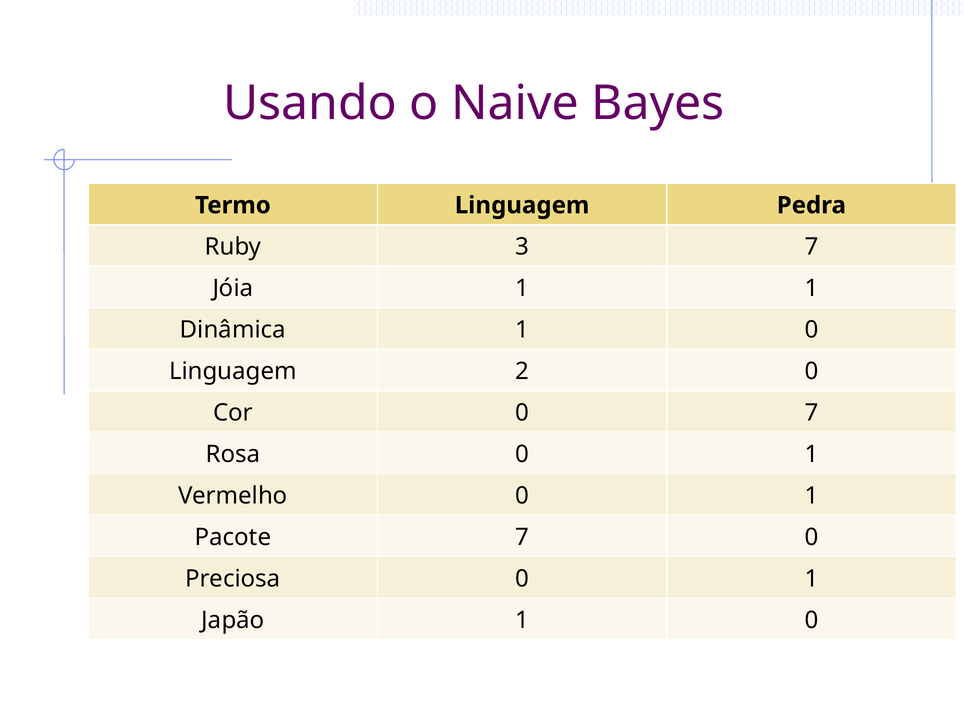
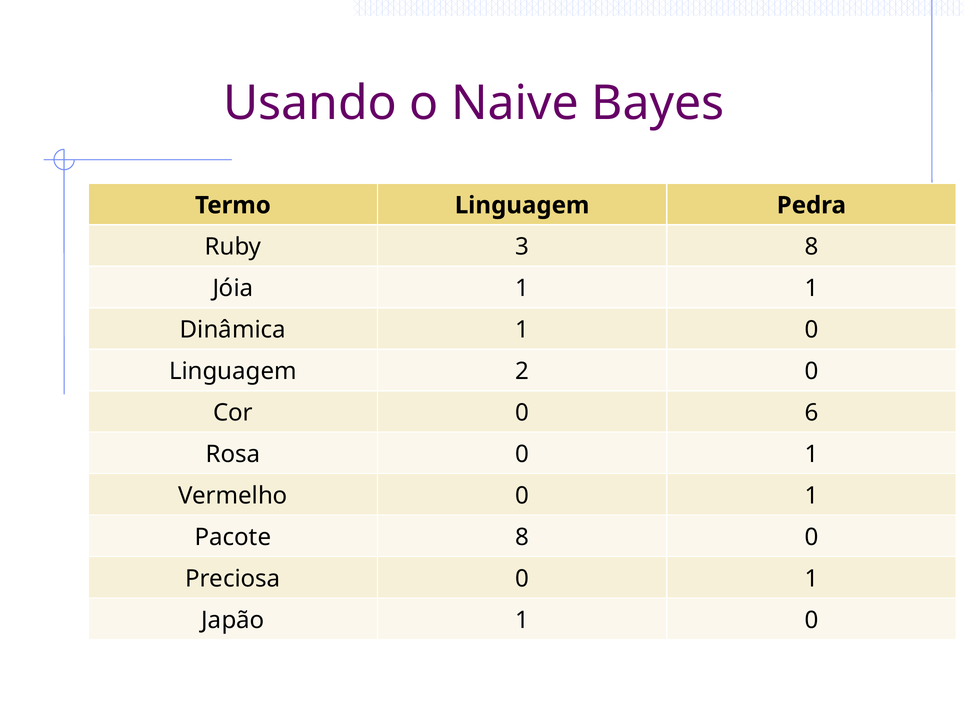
3 7: 7 -> 8 (811, 247)
0 7: 7 -> 6 (811, 413)
Pacote 7: 7 -> 8 (522, 537)
